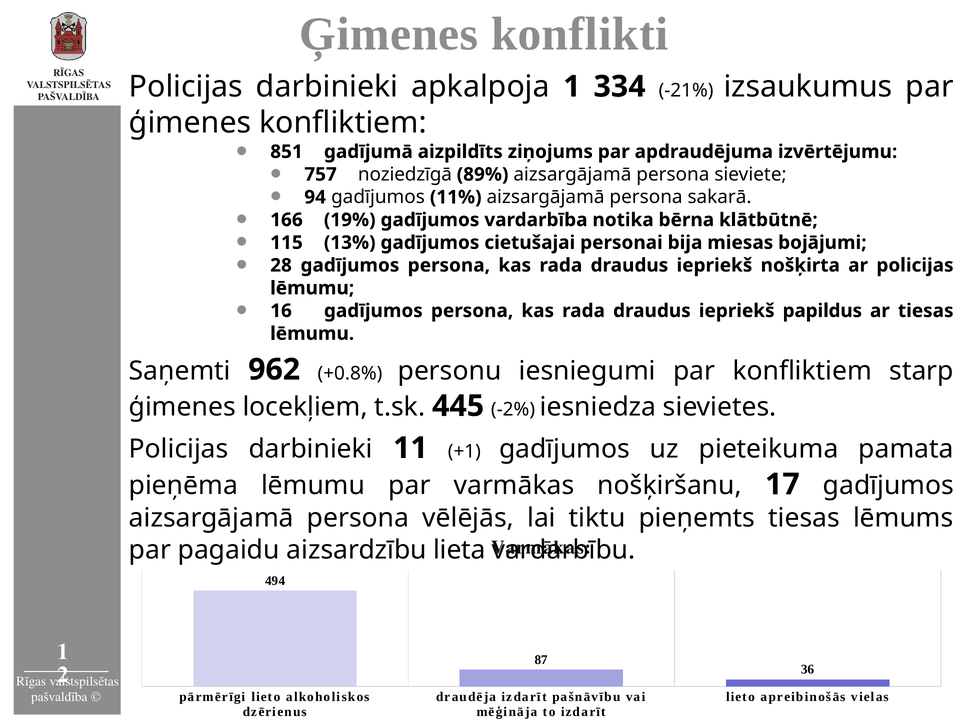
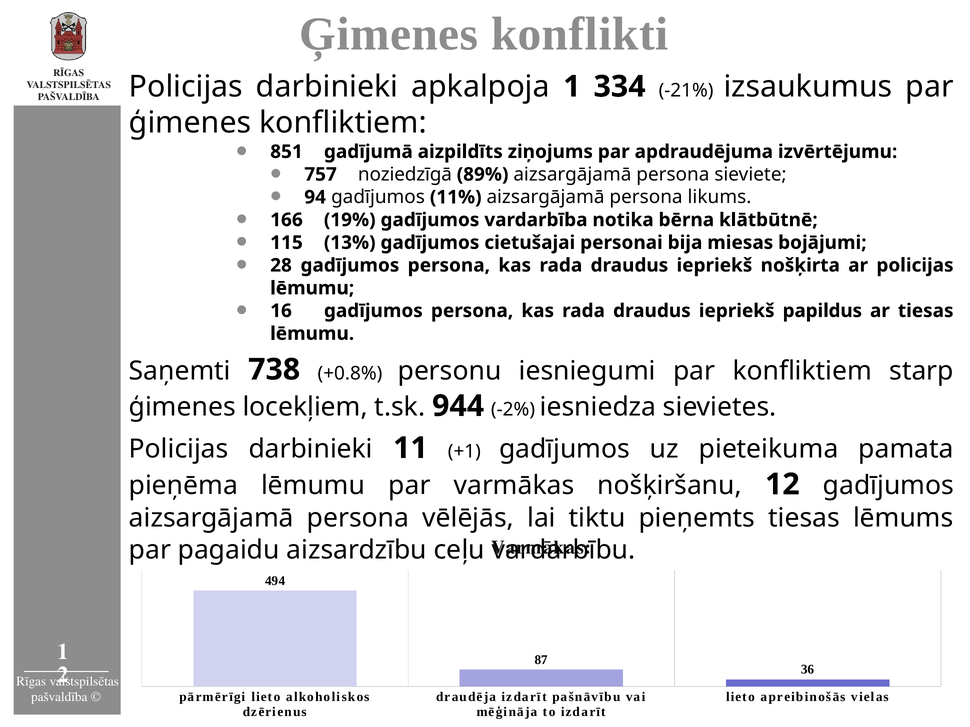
sakarā: sakarā -> likums (719, 197)
962: 962 -> 738 (274, 370)
445: 445 -> 944 (458, 406)
17: 17 -> 12 (782, 485)
lieta: lieta -> ceļu (459, 550)
